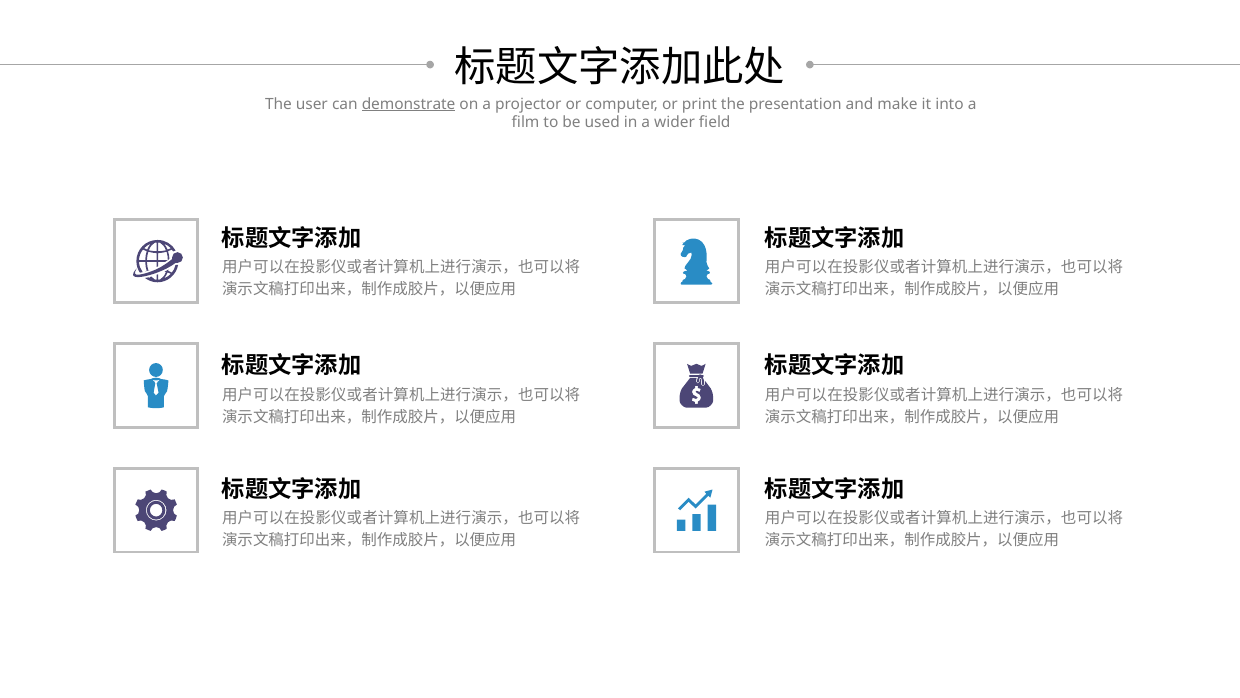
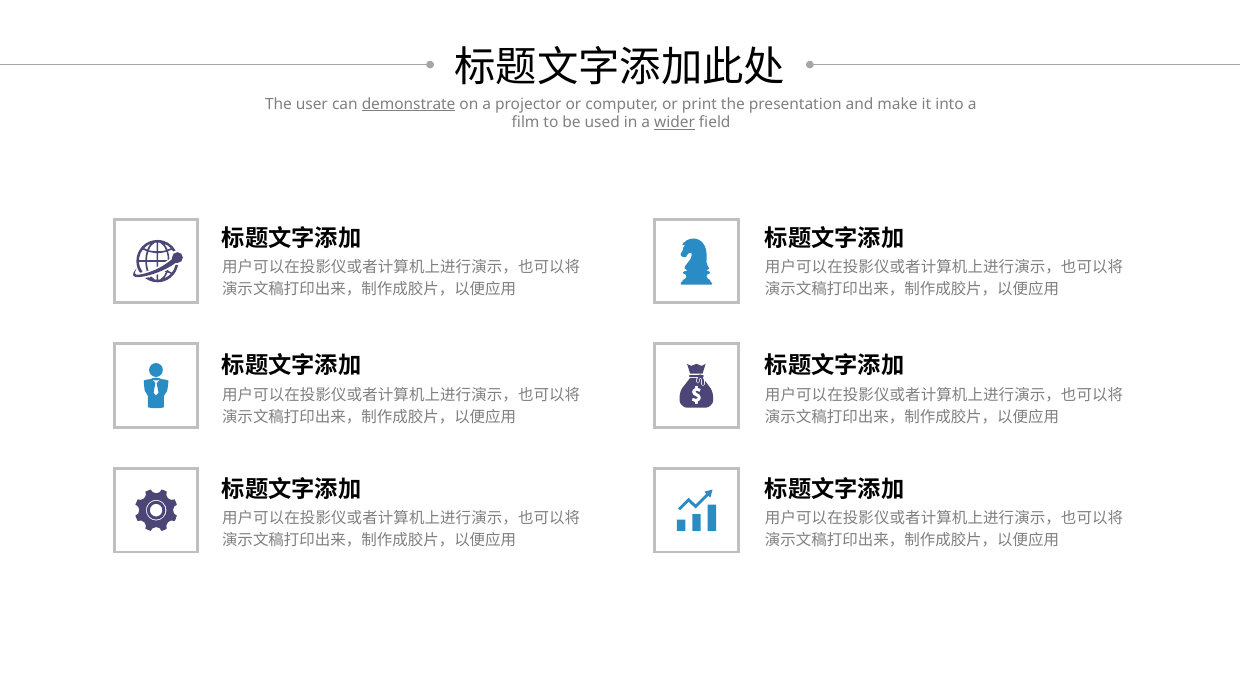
wider underline: none -> present (675, 123)
